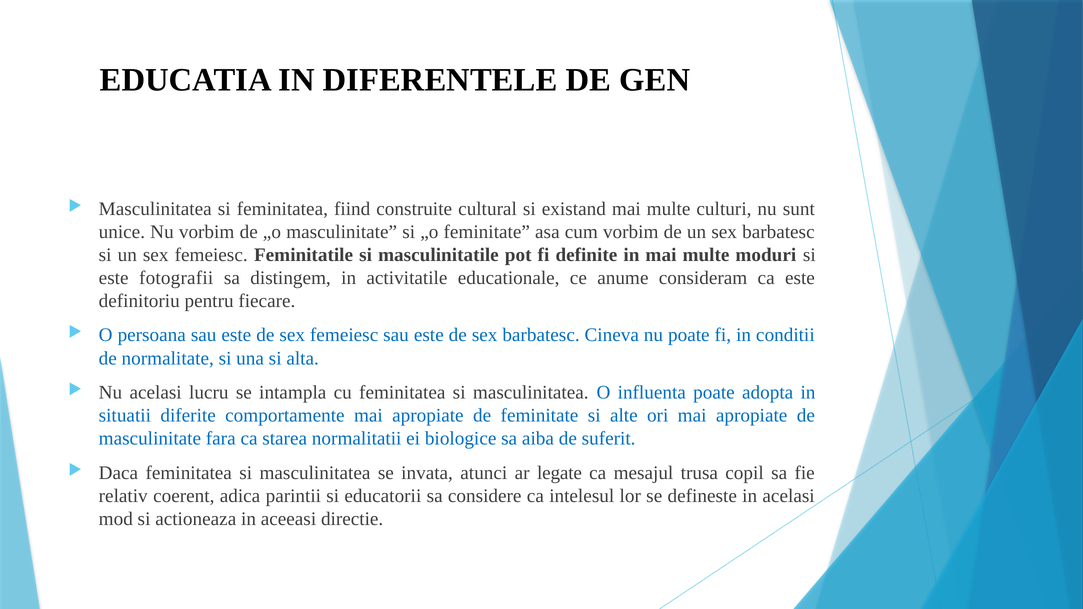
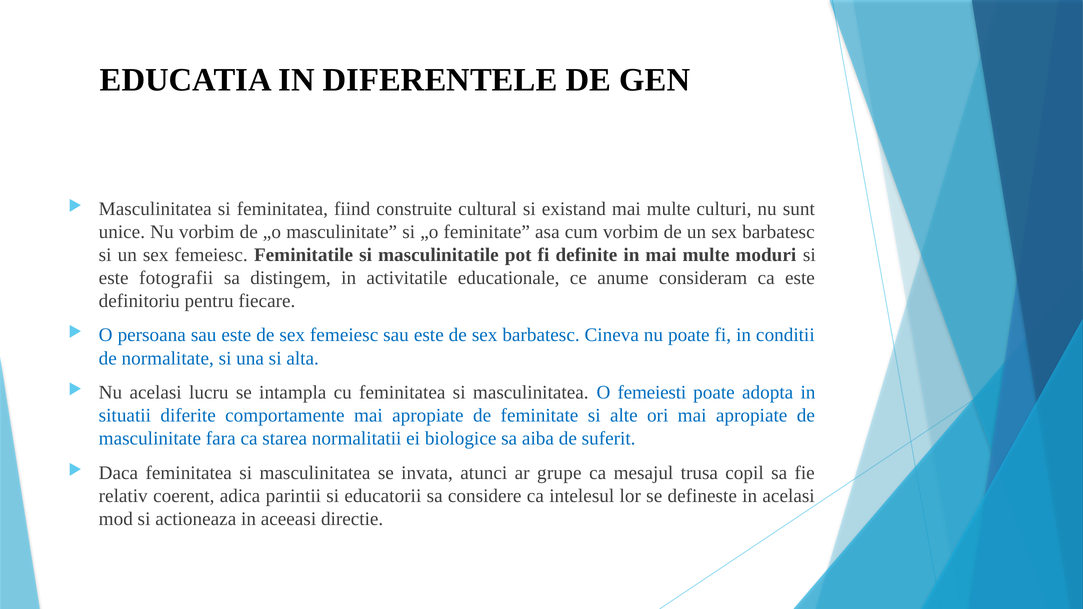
influenta: influenta -> femeiesti (652, 393)
legate: legate -> grupe (559, 473)
